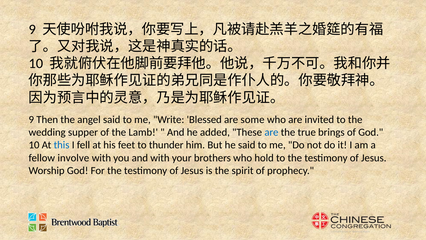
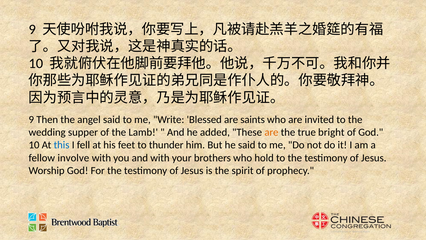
some: some -> saints (253, 119)
are colour: blue -> orange (271, 132)
brings: brings -> bright (331, 132)
